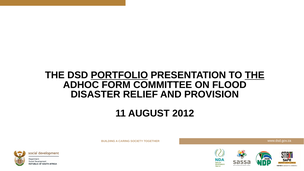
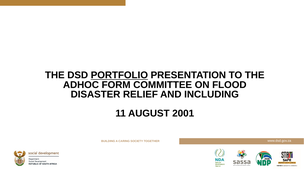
THE underline: present -> none (255, 75)
PROVISION: PROVISION -> INCLUDING (212, 94)
2012: 2012 -> 2001 (183, 113)
